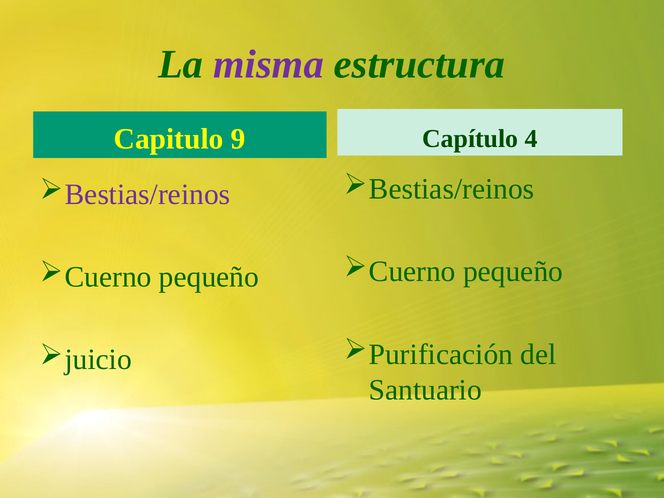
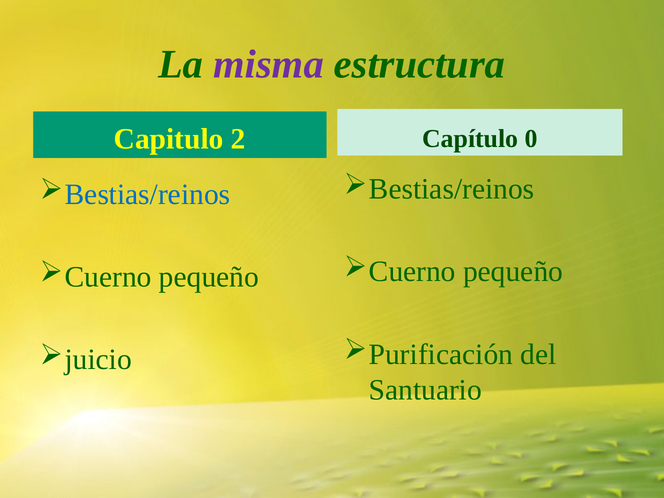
9: 9 -> 2 (238, 139)
4: 4 -> 0 (531, 139)
Bestias/reinos colour: purple -> blue (148, 194)
